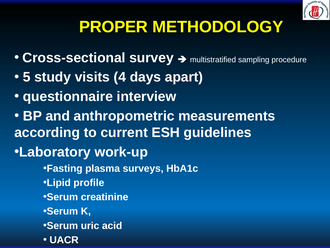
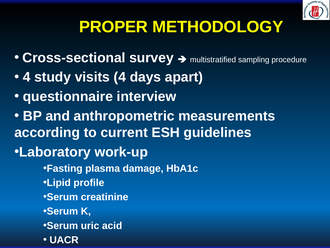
5: 5 -> 4 (27, 77)
surveys: surveys -> damage (143, 168)
